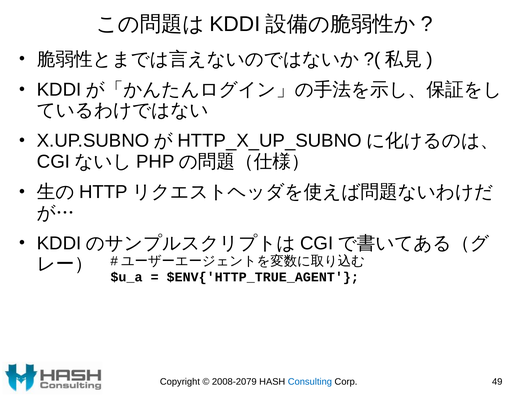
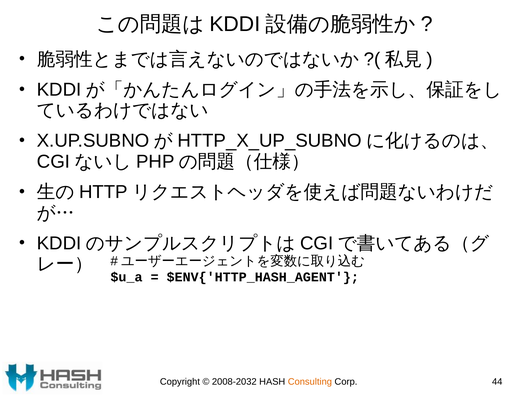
$ENV{'HTTP_TRUE_AGENT: $ENV{'HTTP_TRUE_AGENT -> $ENV{'HTTP_HASH_AGENT (263, 277)
2008-2079: 2008-2079 -> 2008-2032 (234, 381)
Consulting colour: blue -> orange (310, 381)
49: 49 -> 44 (497, 381)
